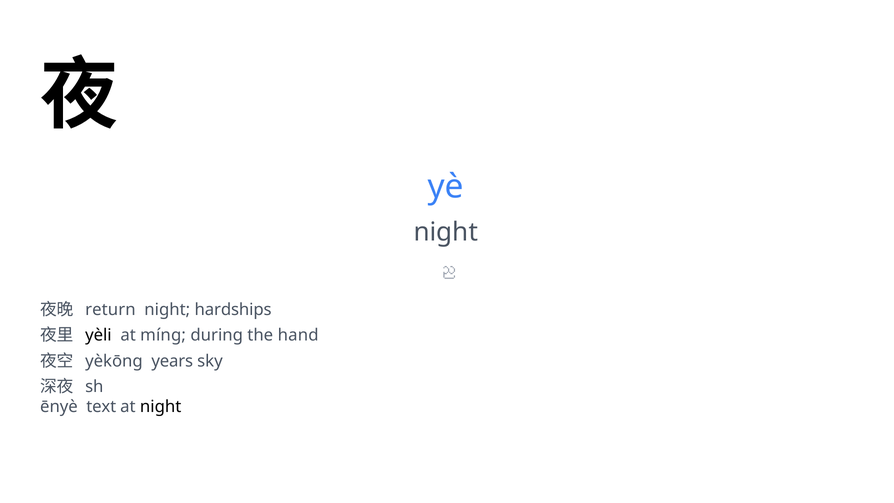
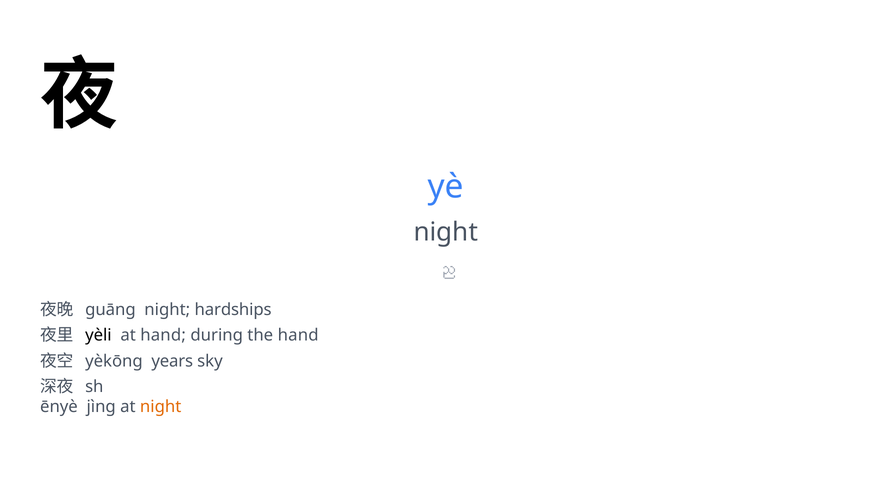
return: return -> guāng (110, 310)
at míng: míng -> hand (163, 335)
text: text -> jìng (101, 407)
night colour: black -> orange (161, 407)
